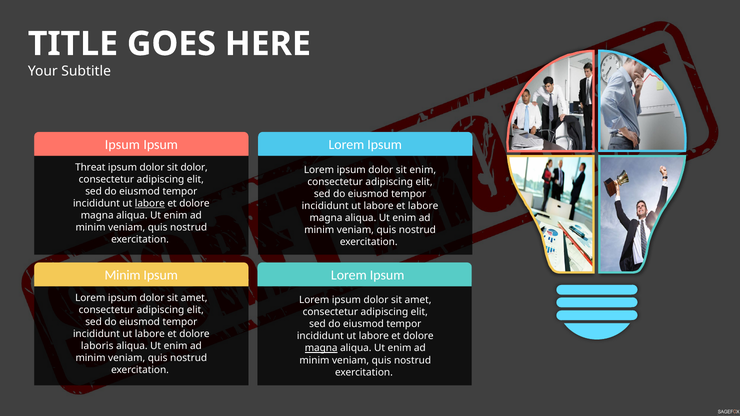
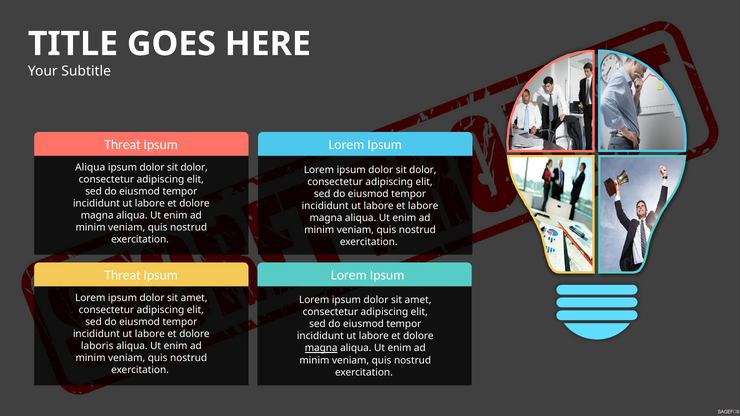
Ipsum: Ipsum -> Threat (123, 145)
Threat: Threat -> Aliqua (90, 167)
enim: enim -> dolor (423, 170)
labore underline: present -> none (150, 204)
Minim: Minim -> Threat (123, 276)
